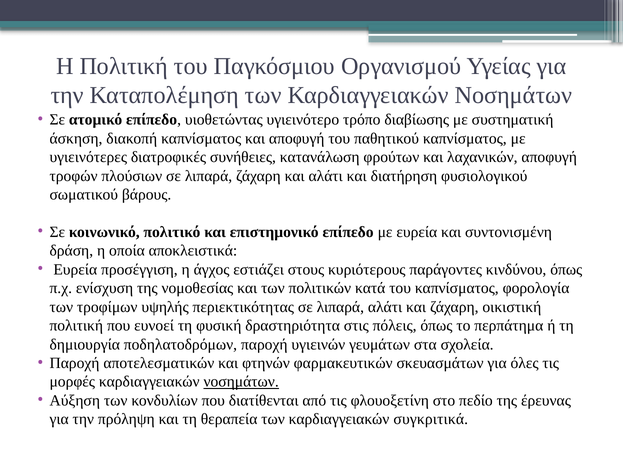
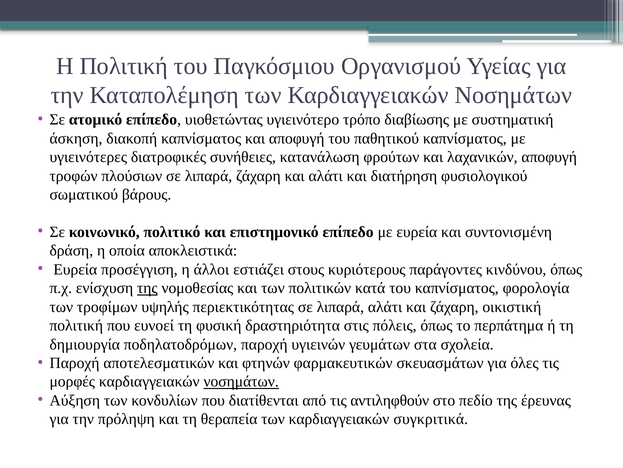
άγχος: άγχος -> άλλοι (211, 269)
της underline: none -> present (147, 288)
φλουοξετίνη: φλουοξετίνη -> αντιληφθούν (390, 400)
